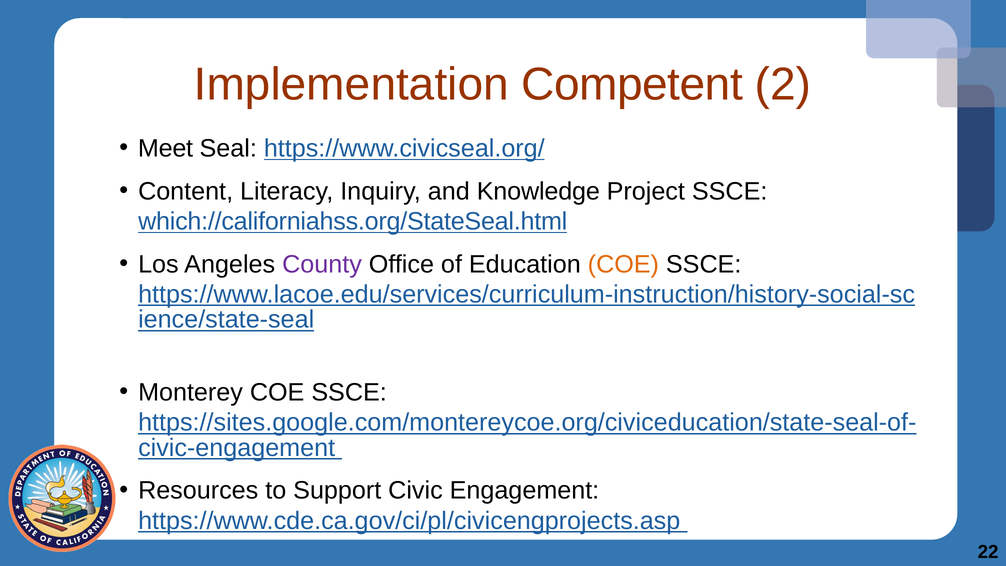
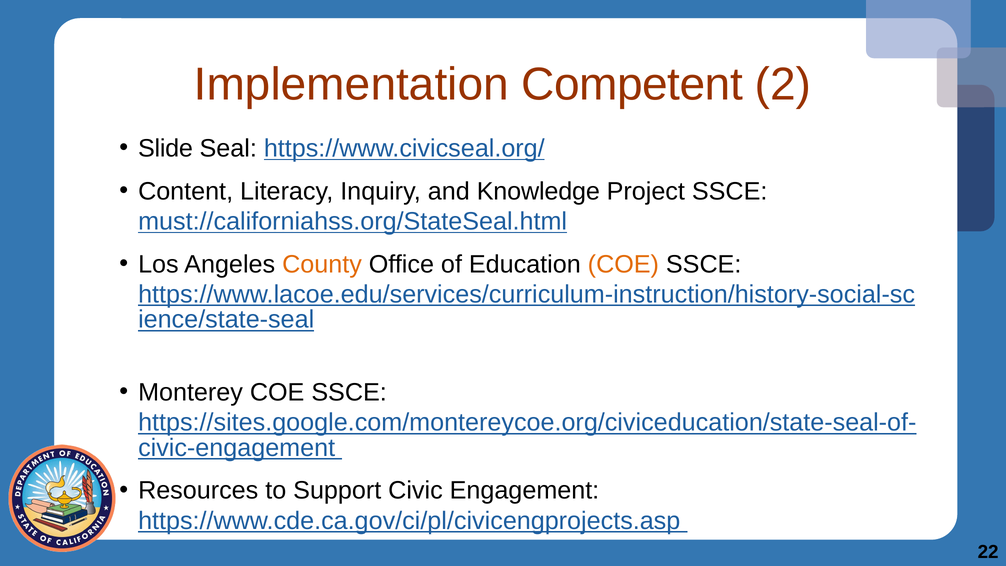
Meet: Meet -> Slide (166, 148)
which://californiahss.org/StateSeal.html: which://californiahss.org/StateSeal.html -> must://californiahss.org/StateSeal.html (353, 221)
County colour: purple -> orange (322, 264)
